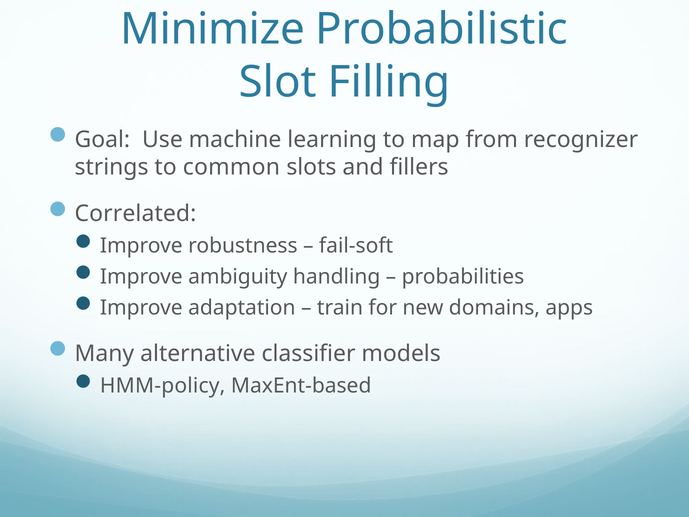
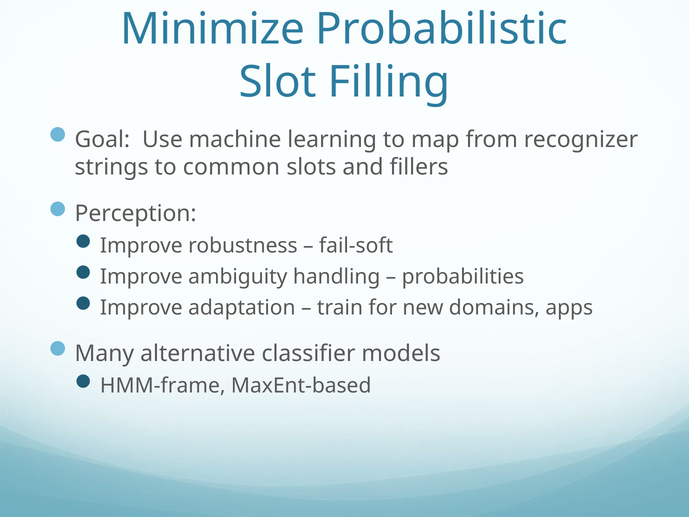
Correlated: Correlated -> Perception (136, 214)
HMM-policy: HMM-policy -> HMM-frame (163, 385)
